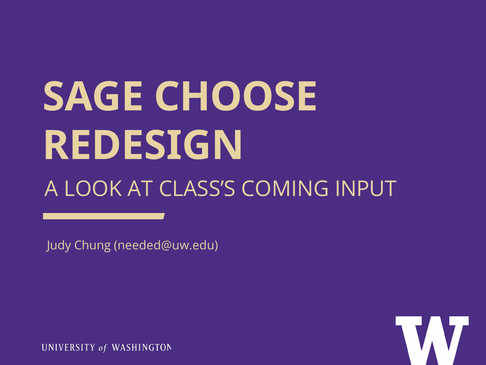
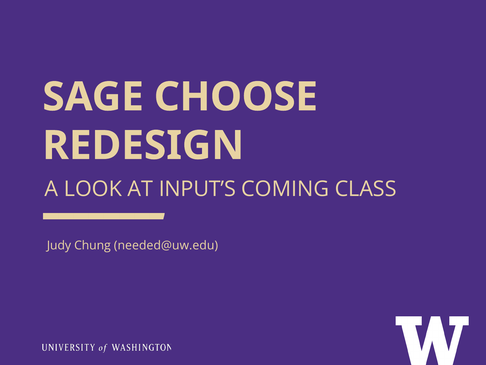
CLASS’S: CLASS’S -> INPUT’S (197, 189)
INPUT: INPUT -> CLASS (366, 189)
